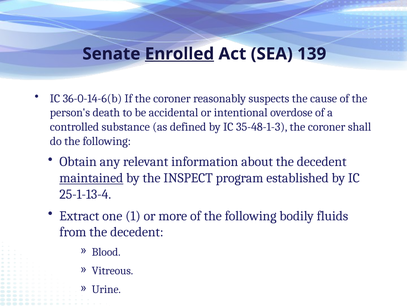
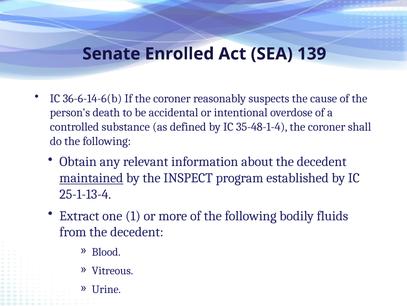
Enrolled underline: present -> none (179, 54)
36-0-14-6(b: 36-0-14-6(b -> 36-6-14-6(b (92, 98)
35-48-1-3: 35-48-1-3 -> 35-48-1-4 (262, 127)
